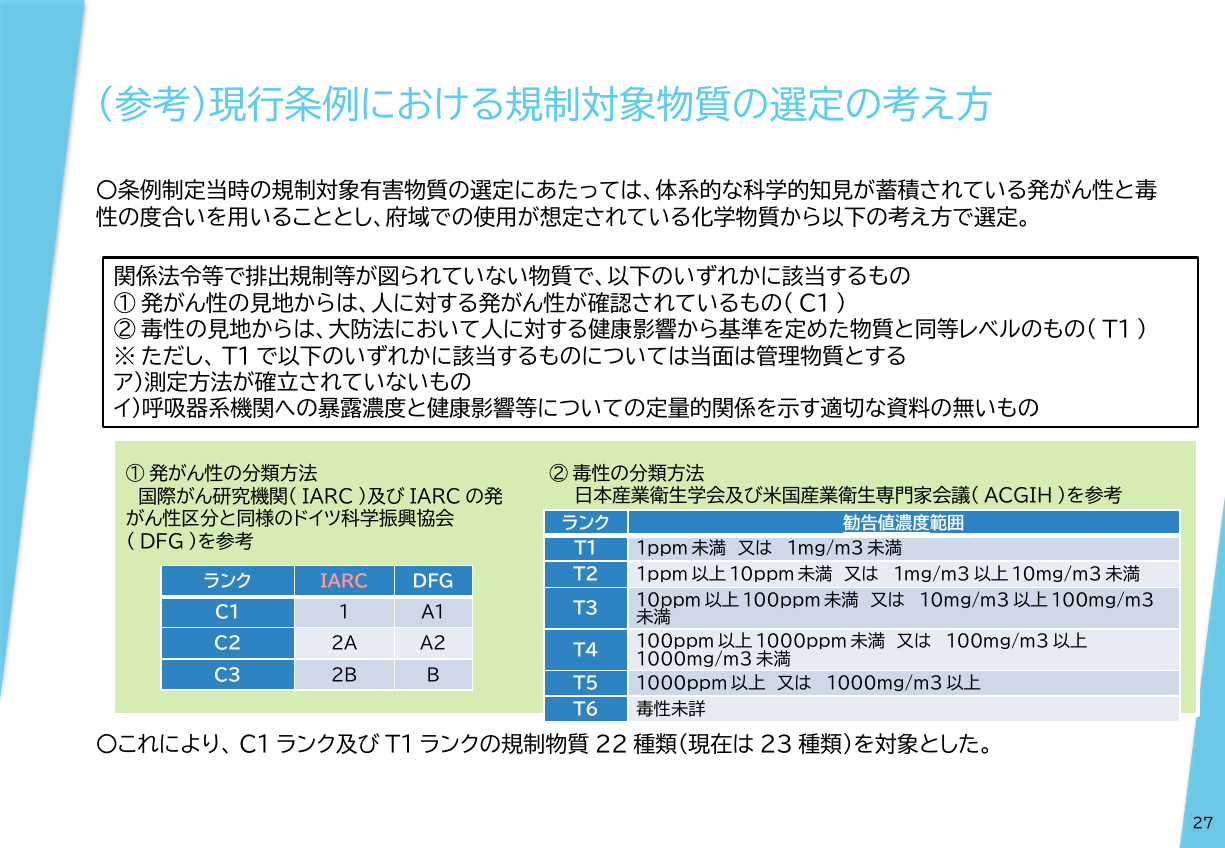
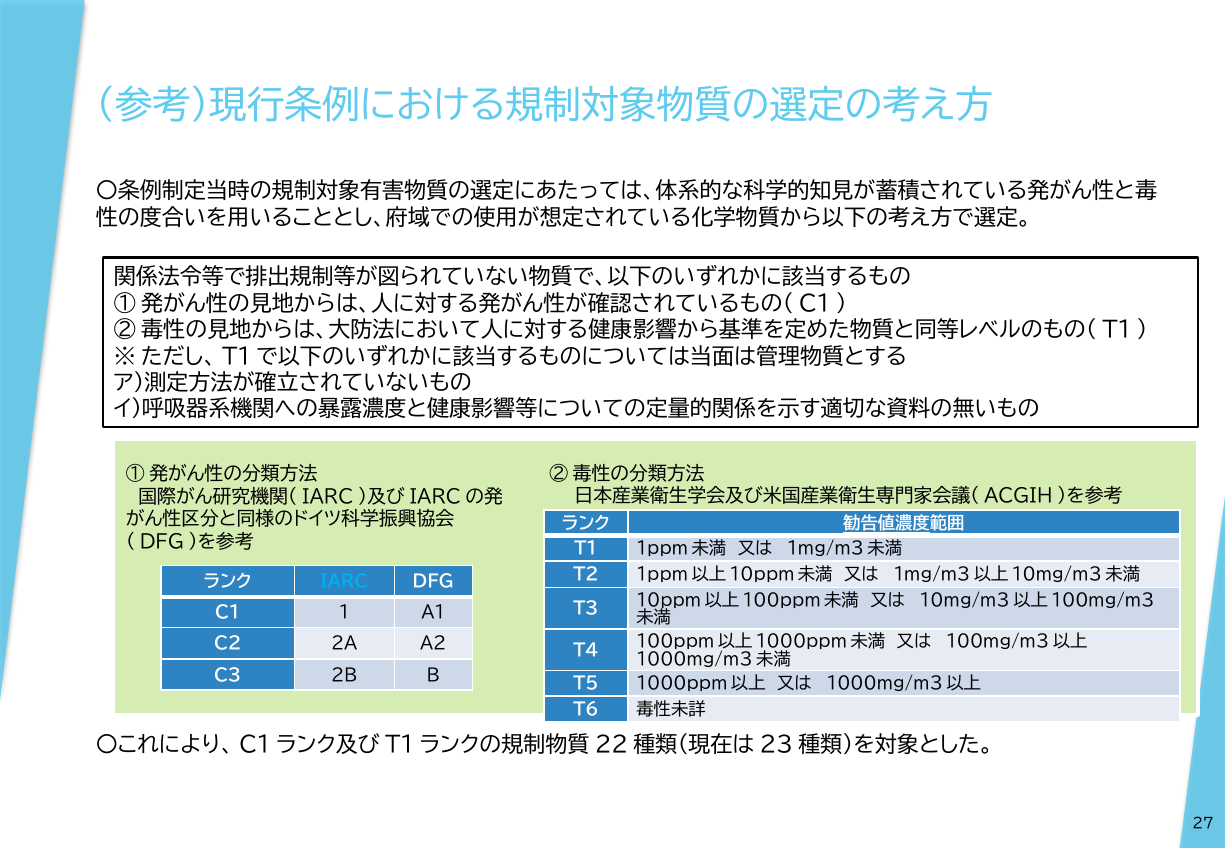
IARC colour: pink -> light blue (344, 582)
